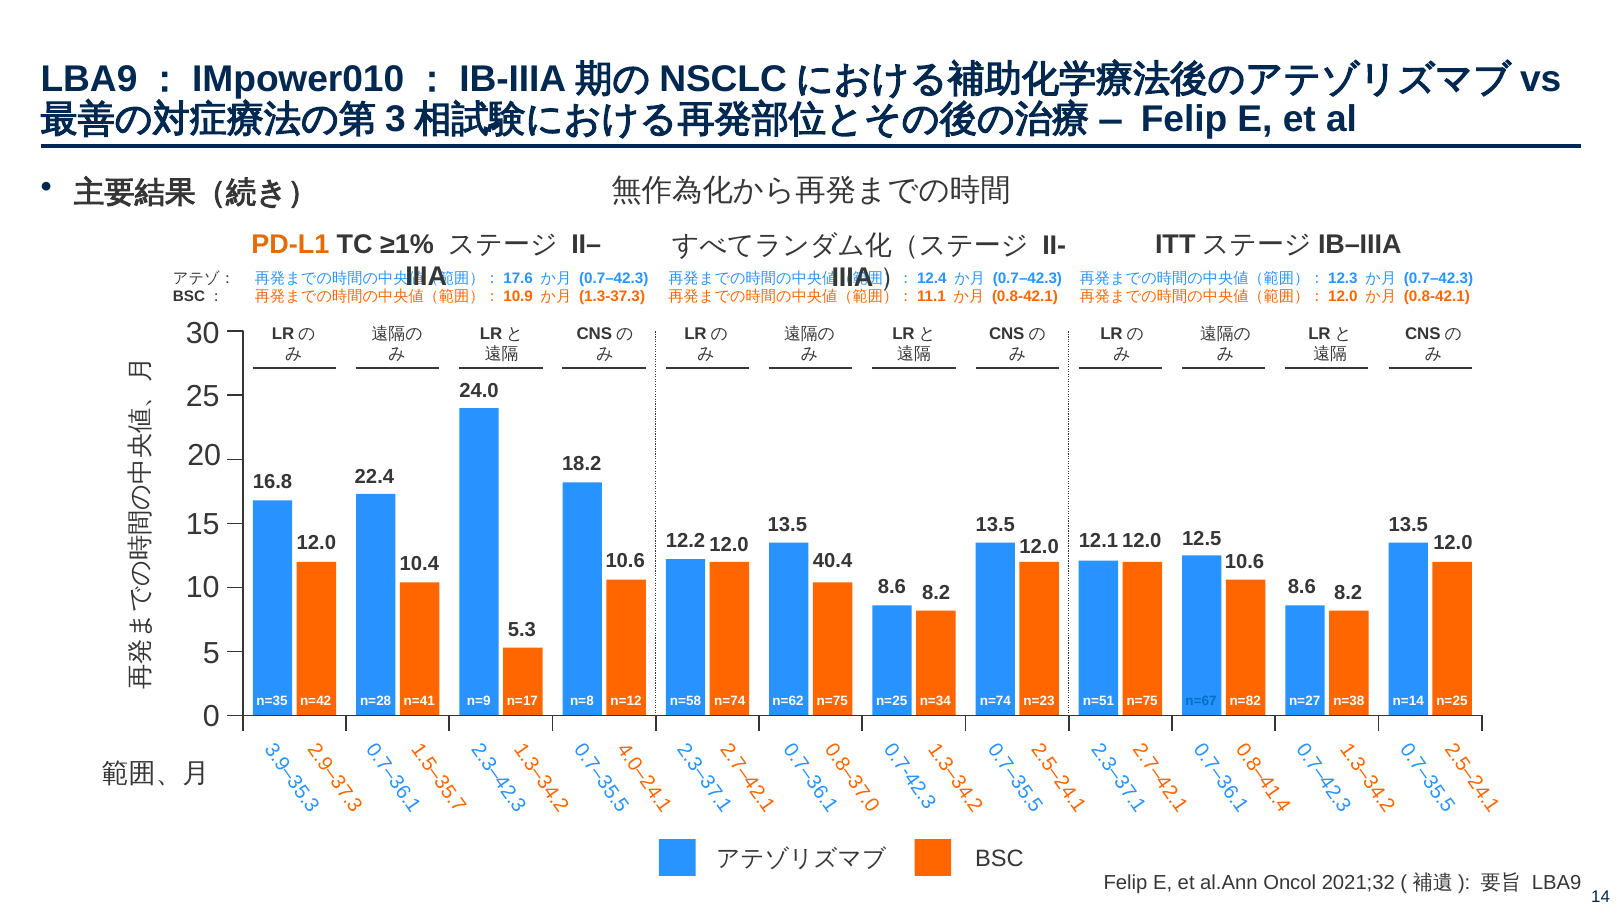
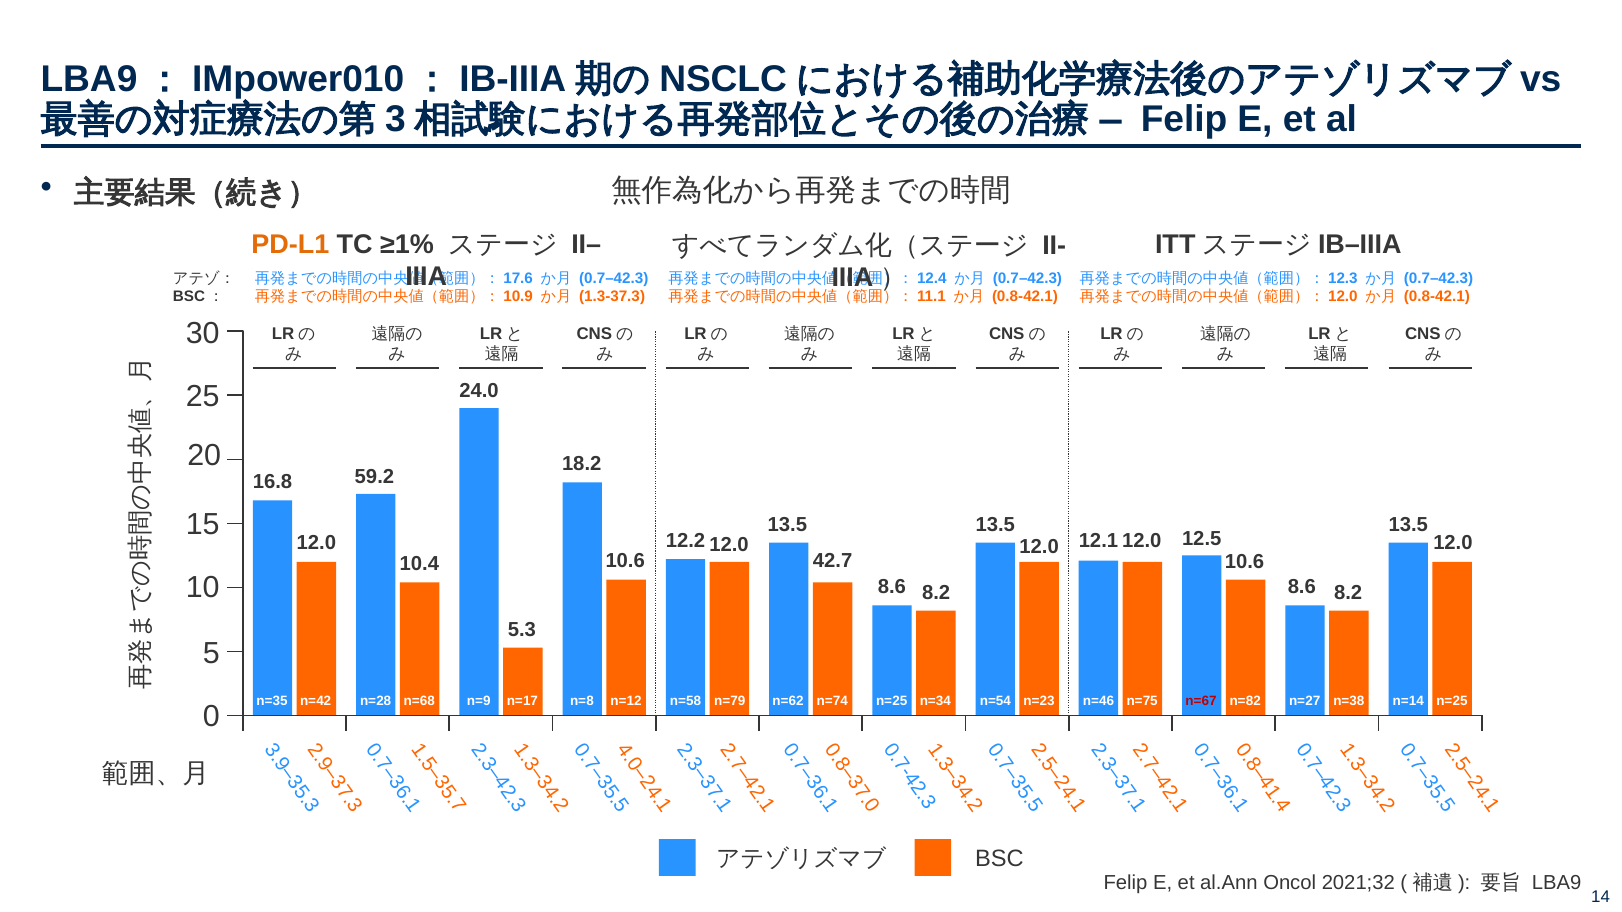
22.4: 22.4 -> 59.2 (374, 477)
40.4: 40.4 -> 42.7 (833, 561)
n=41: n=41 -> n=68 (419, 701)
n=58 n=74: n=74 -> n=79 (730, 701)
n=62 n=75: n=75 -> n=74 (832, 701)
n=34 n=74: n=74 -> n=54 (995, 701)
n=51: n=51 -> n=46 (1098, 701)
n=67 colour: blue -> red (1201, 701)
